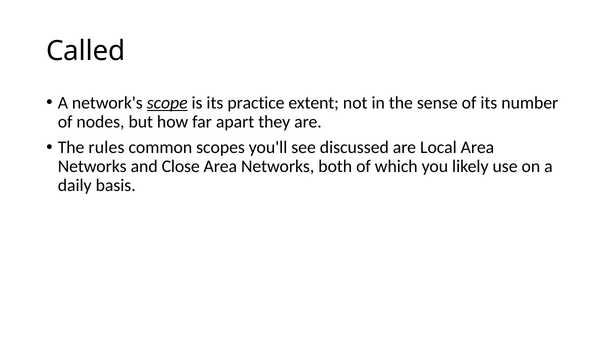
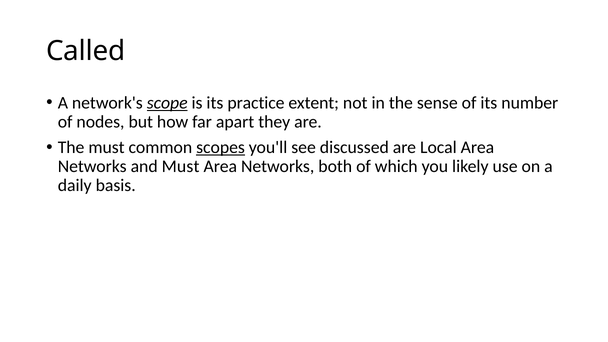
The rules: rules -> must (107, 147)
scopes underline: none -> present (221, 147)
and Close: Close -> Must (181, 166)
